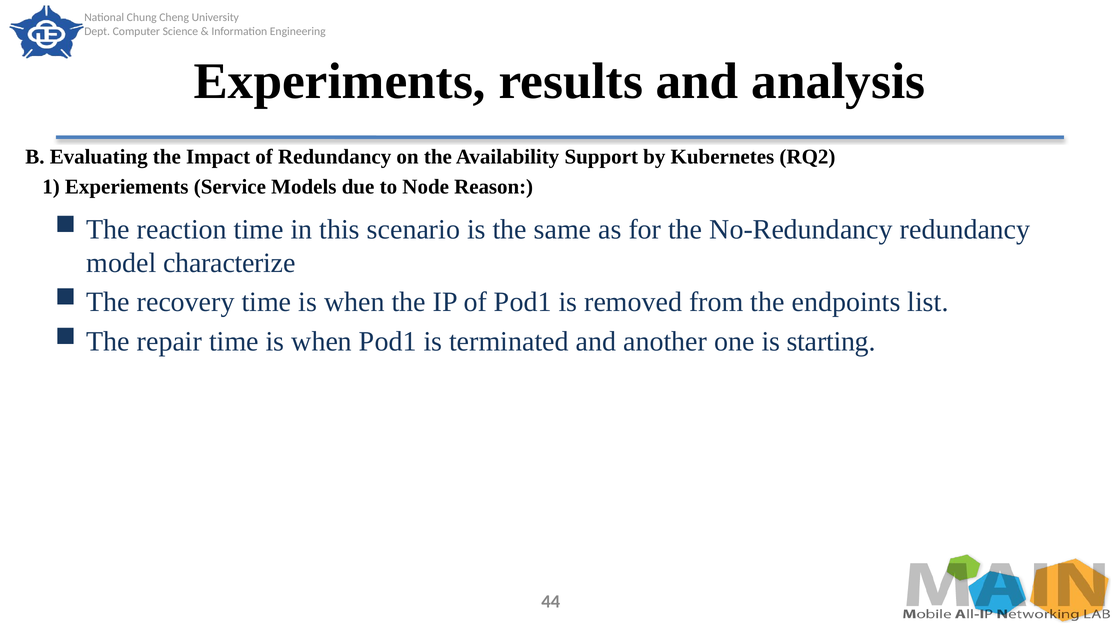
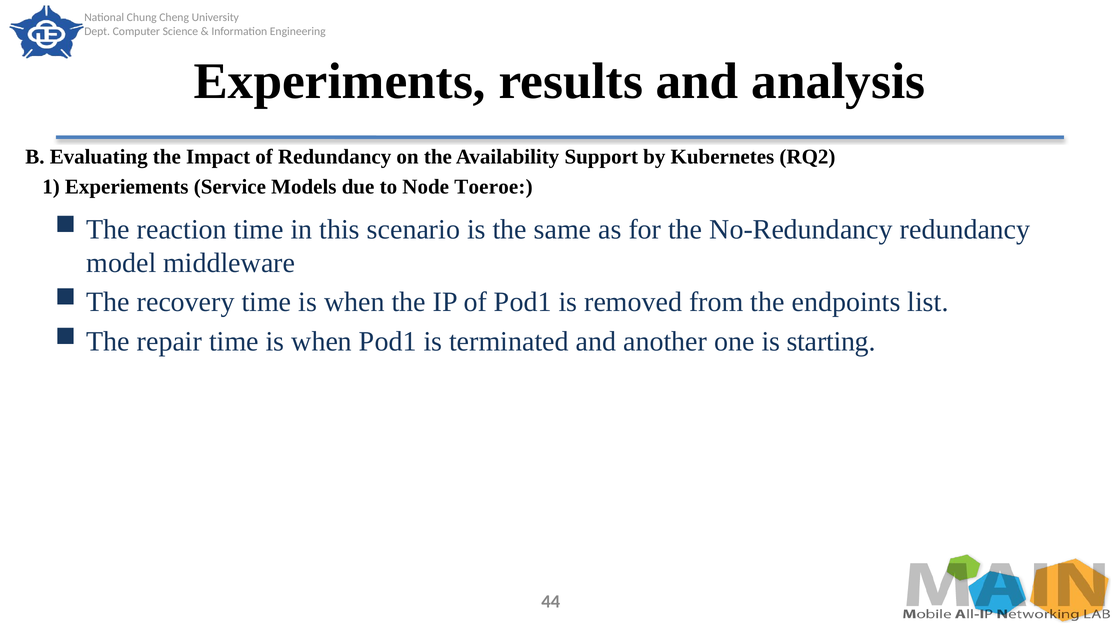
Reason: Reason -> Toeroe (494, 187)
characterize: characterize -> middleware (229, 263)
